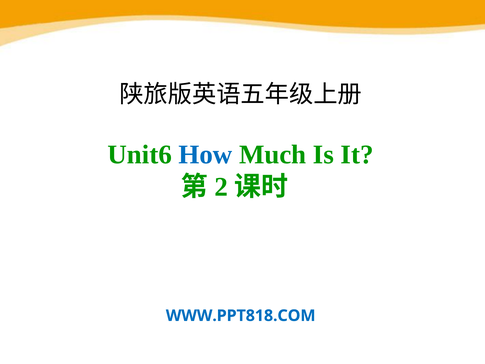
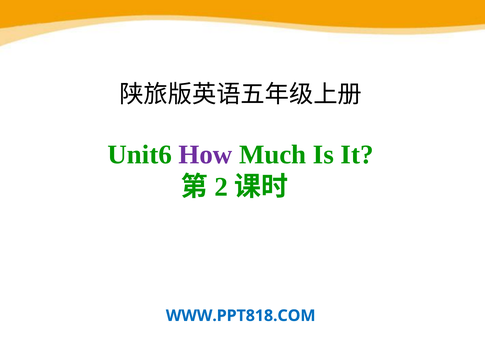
How colour: blue -> purple (205, 154)
